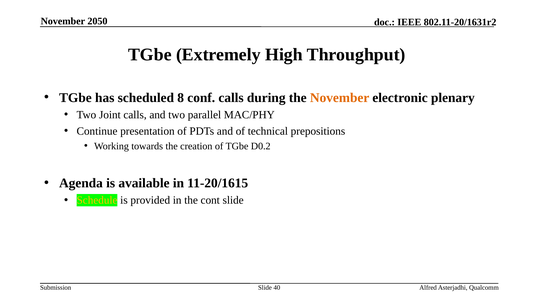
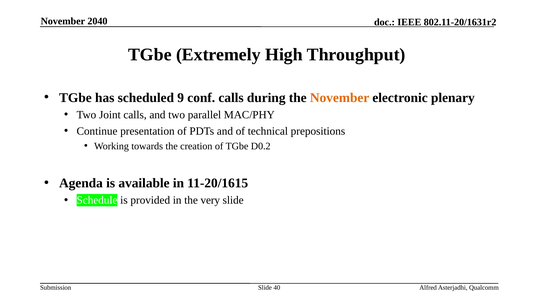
2050: 2050 -> 2040 (97, 21)
8: 8 -> 9 (181, 98)
Schedule colour: yellow -> white (97, 201)
cont: cont -> very (210, 201)
